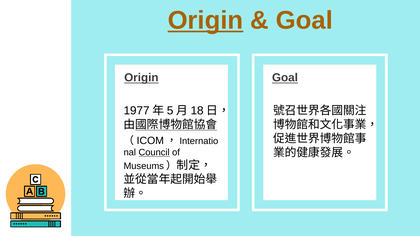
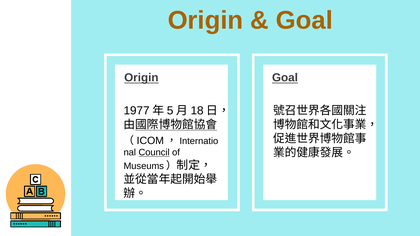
Origin underline: present -> none (205, 20)
